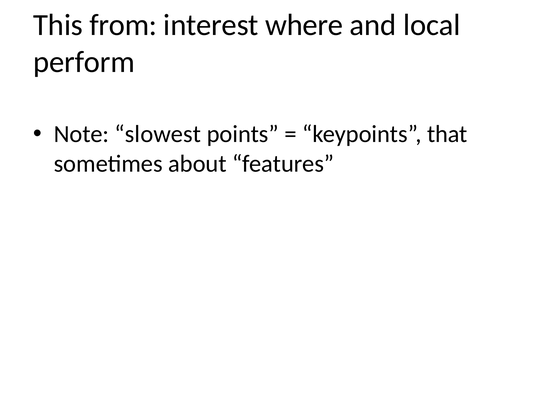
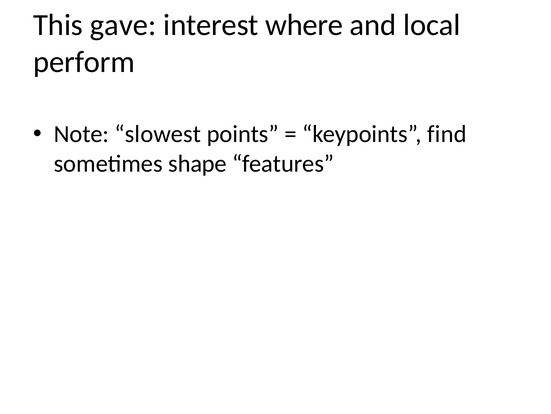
from: from -> gave (123, 25)
that: that -> find (447, 134)
about: about -> shape (197, 163)
